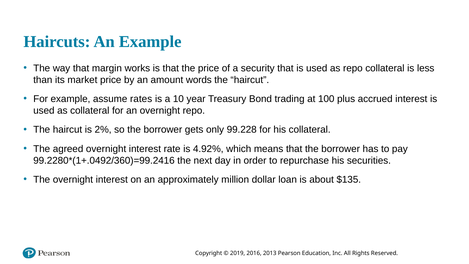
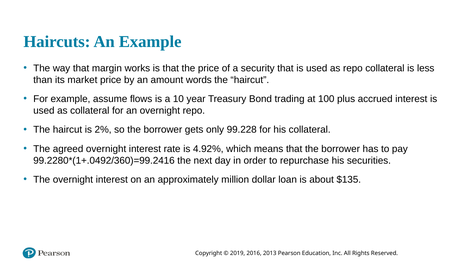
rates: rates -> flows (141, 99)
